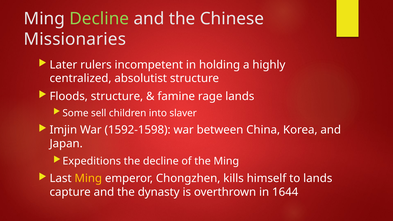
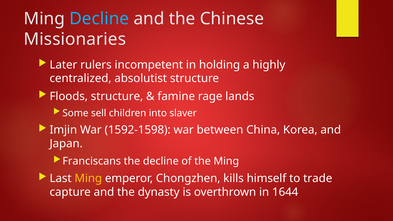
Decline colour: light green -> light blue (99, 19)
Expeditions: Expeditions -> Franciscans (92, 161)
to lands: lands -> trade (318, 178)
